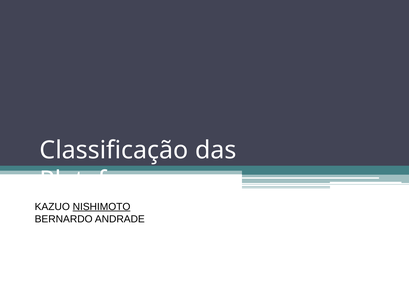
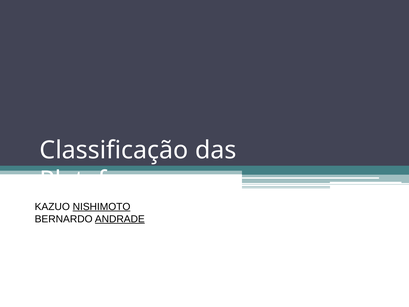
ANDRADE underline: none -> present (120, 219)
